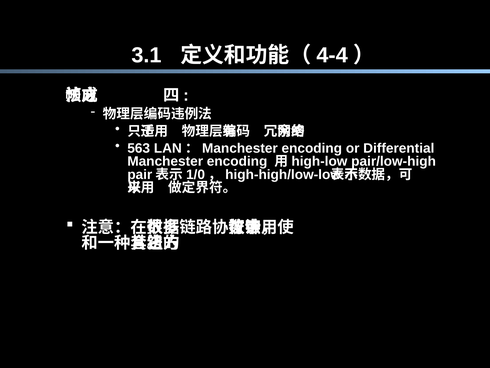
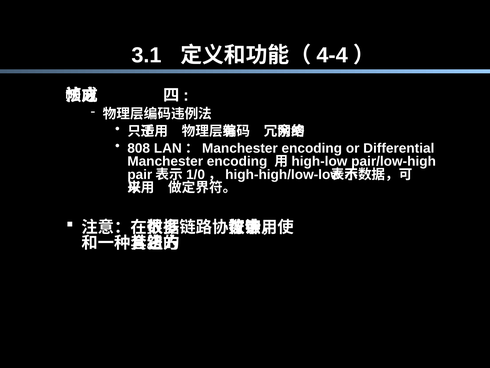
563: 563 -> 808 (139, 148)
